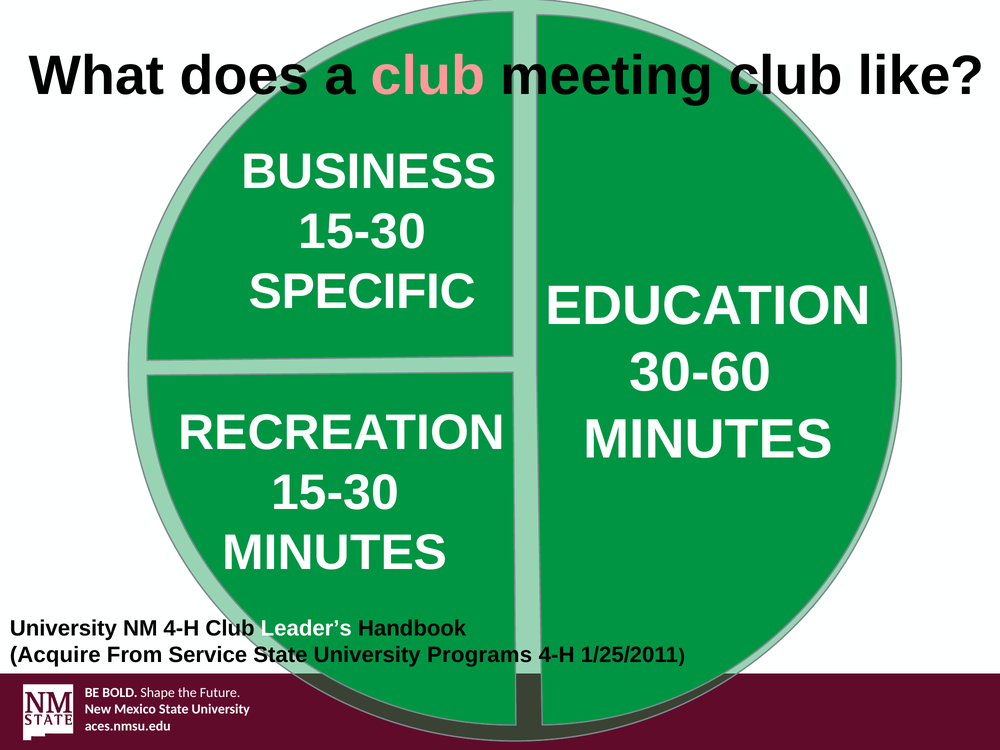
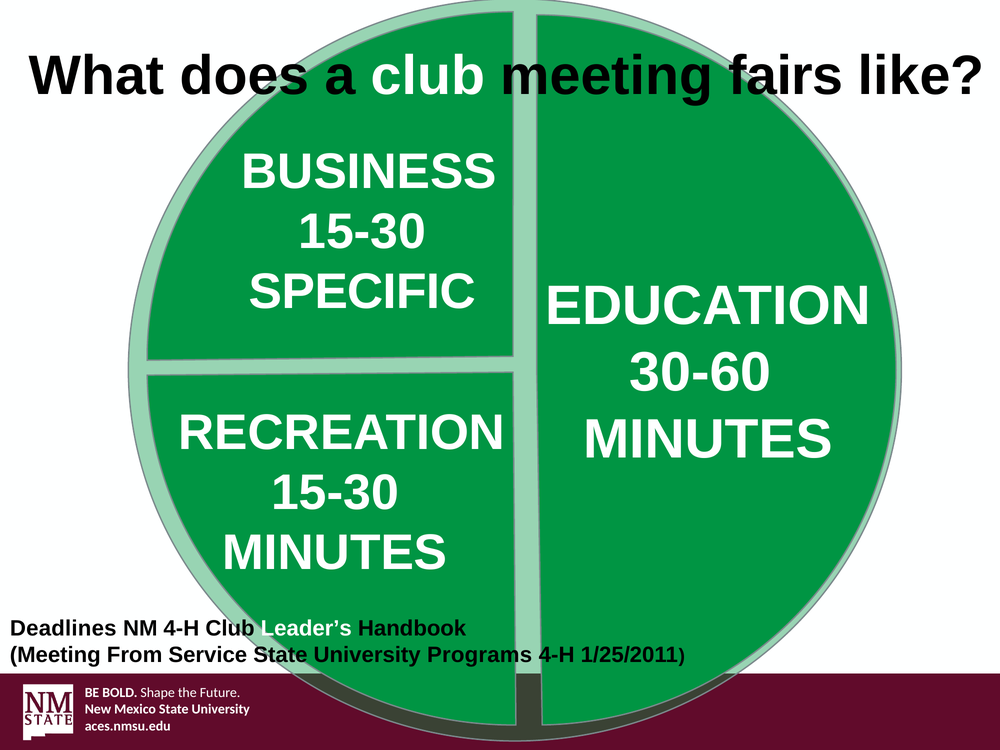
club colour: pink -> white (428, 76)
meeting club: club -> fairs (786, 76)
University: University -> Deadlines (63, 628)
Acquire: Acquire -> Meeting (55, 655)
